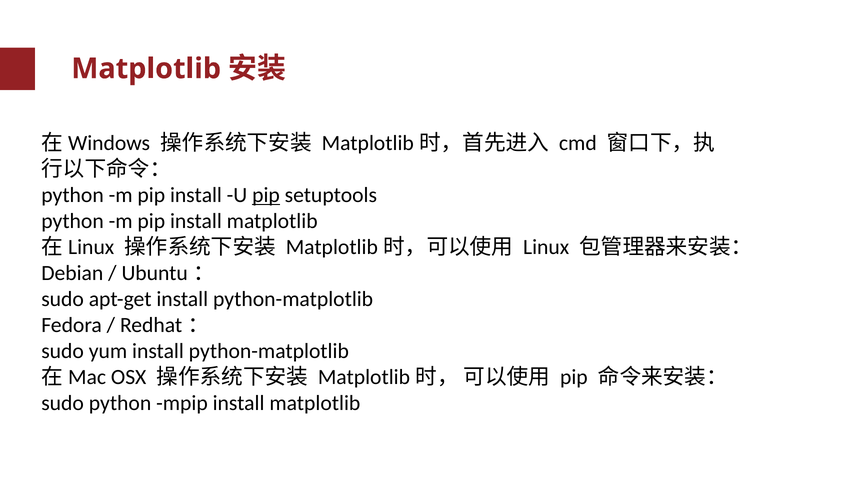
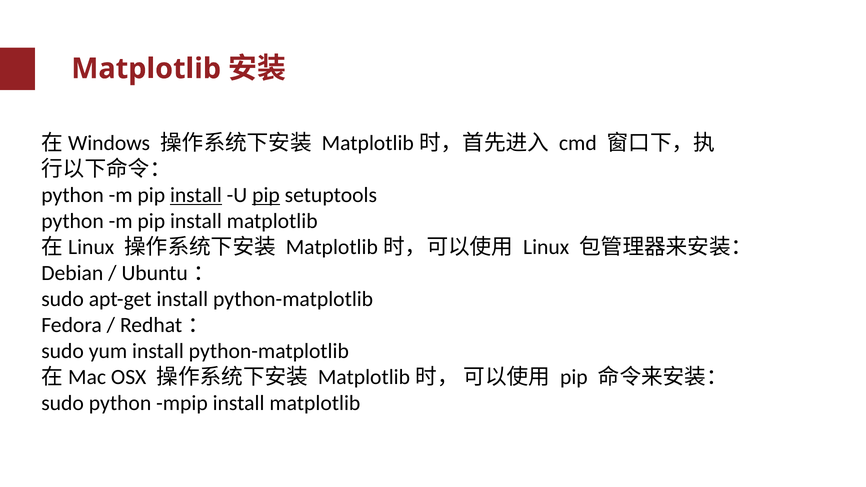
install underline: none -> present (196, 195)
